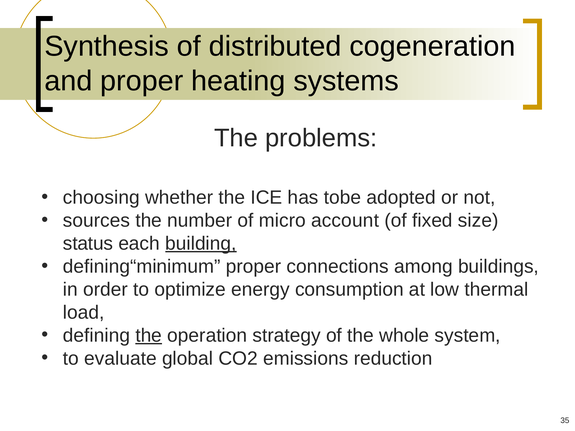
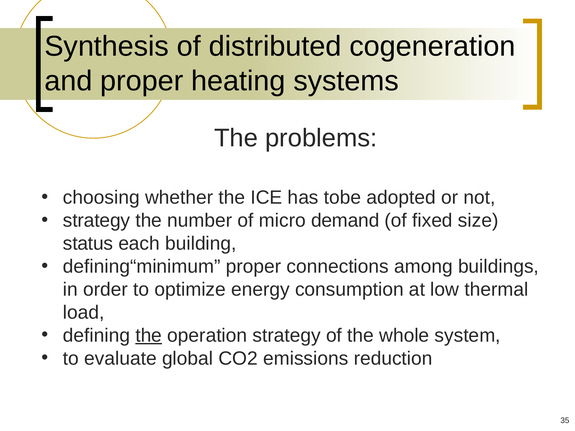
sources: sources -> strategy (97, 221)
account: account -> demand (345, 221)
building underline: present -> none (201, 244)
